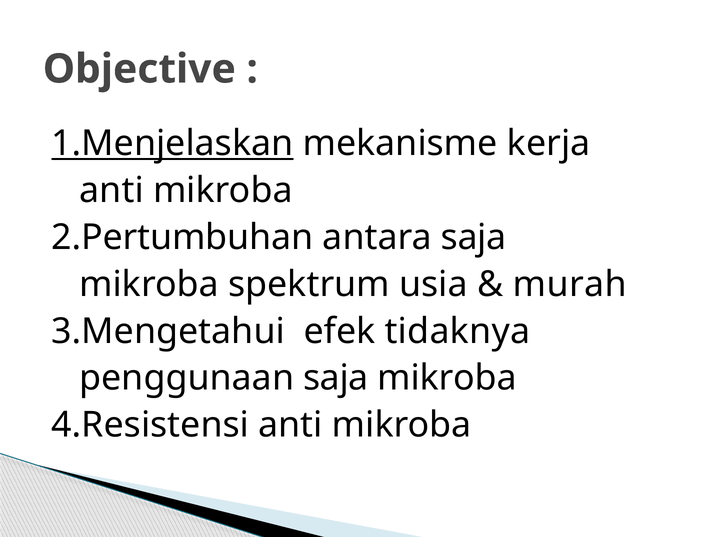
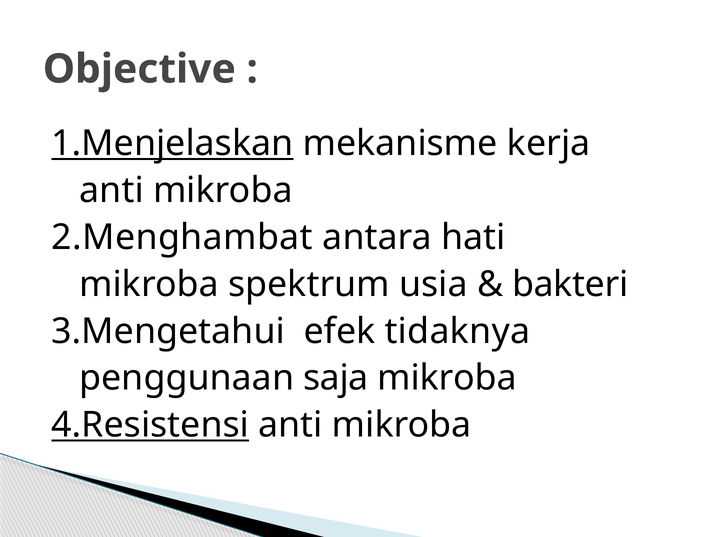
2.Pertumbuhan: 2.Pertumbuhan -> 2.Menghambat (182, 237)
antara saja: saja -> hati (473, 237)
murah: murah -> bakteri (570, 284)
4.Resistensi underline: none -> present (150, 425)
